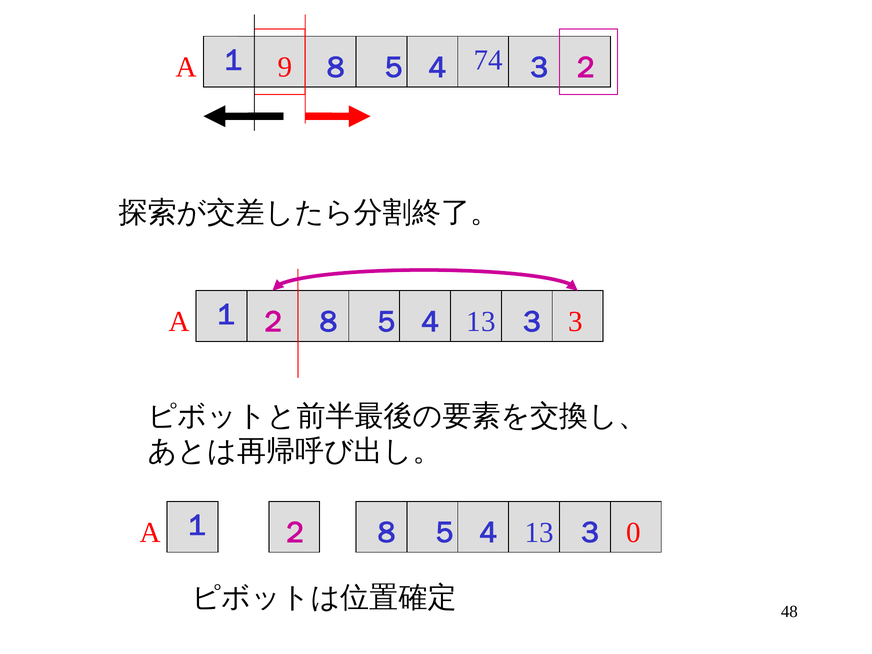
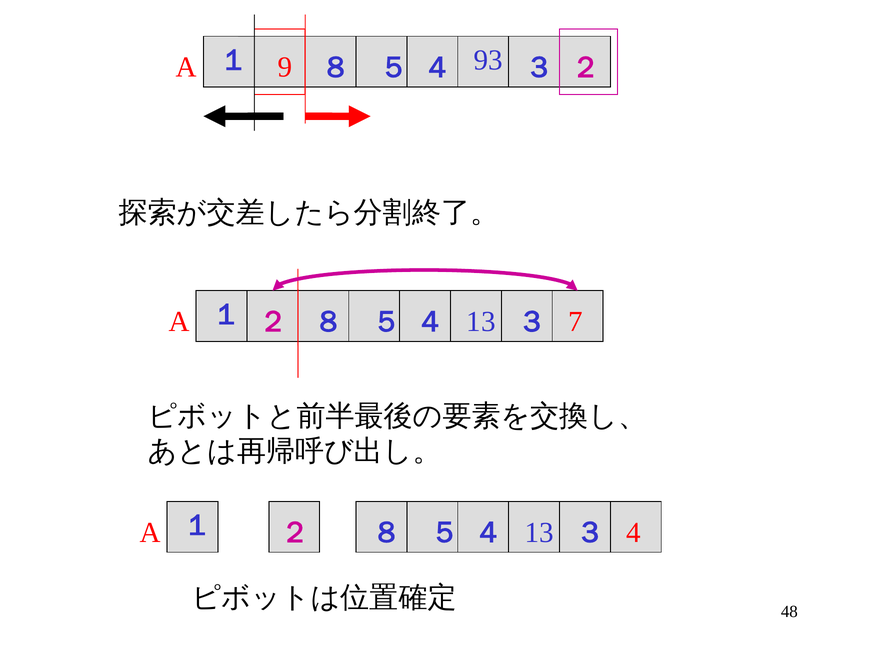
74: 74 -> 93 (488, 60)
3: 3 -> 7 (576, 322)
0: 0 -> 4 (634, 532)
